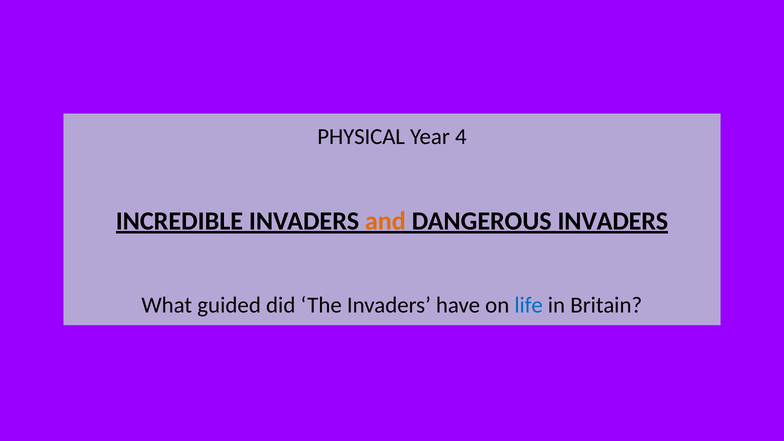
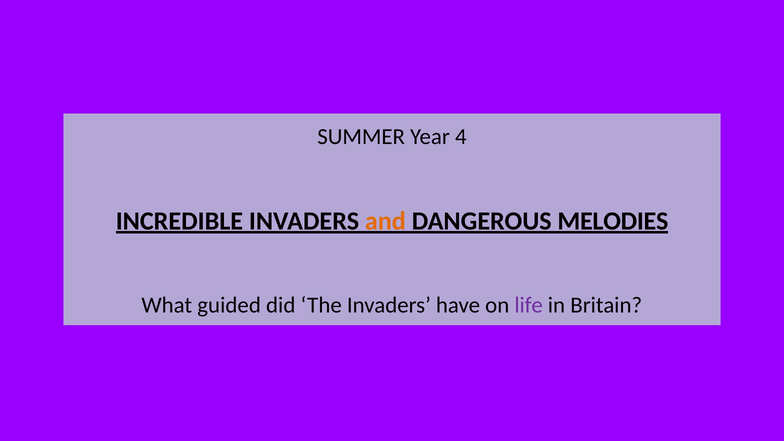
PHYSICAL: PHYSICAL -> SUMMER (361, 137)
DANGEROUS INVADERS: INVADERS -> MELODIES (613, 221)
life colour: blue -> purple (529, 305)
